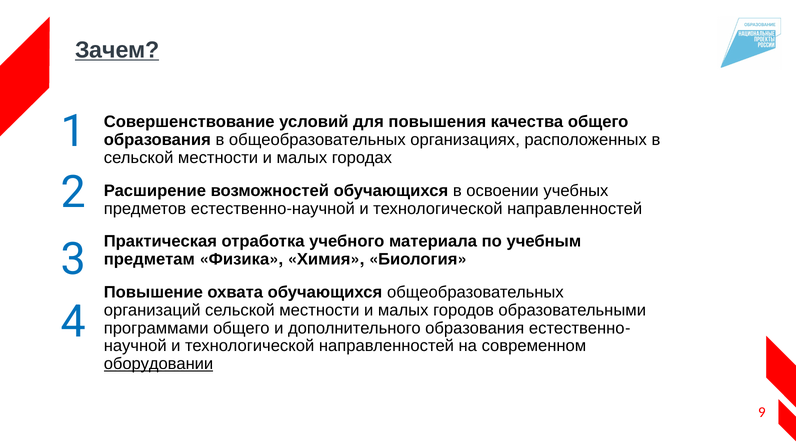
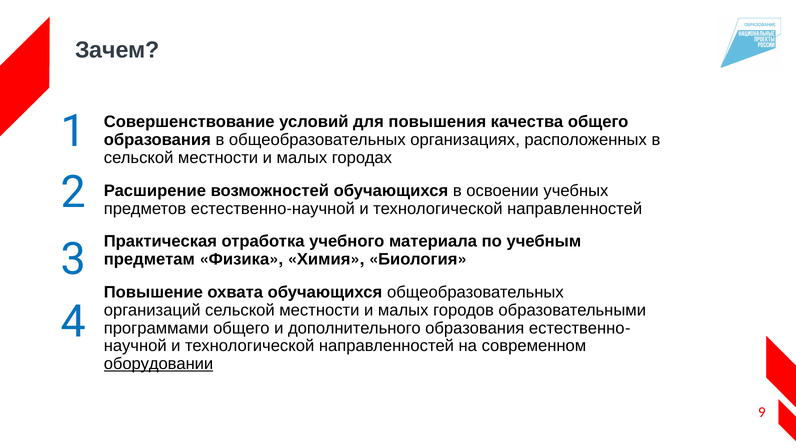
Зачем underline: present -> none (117, 50)
